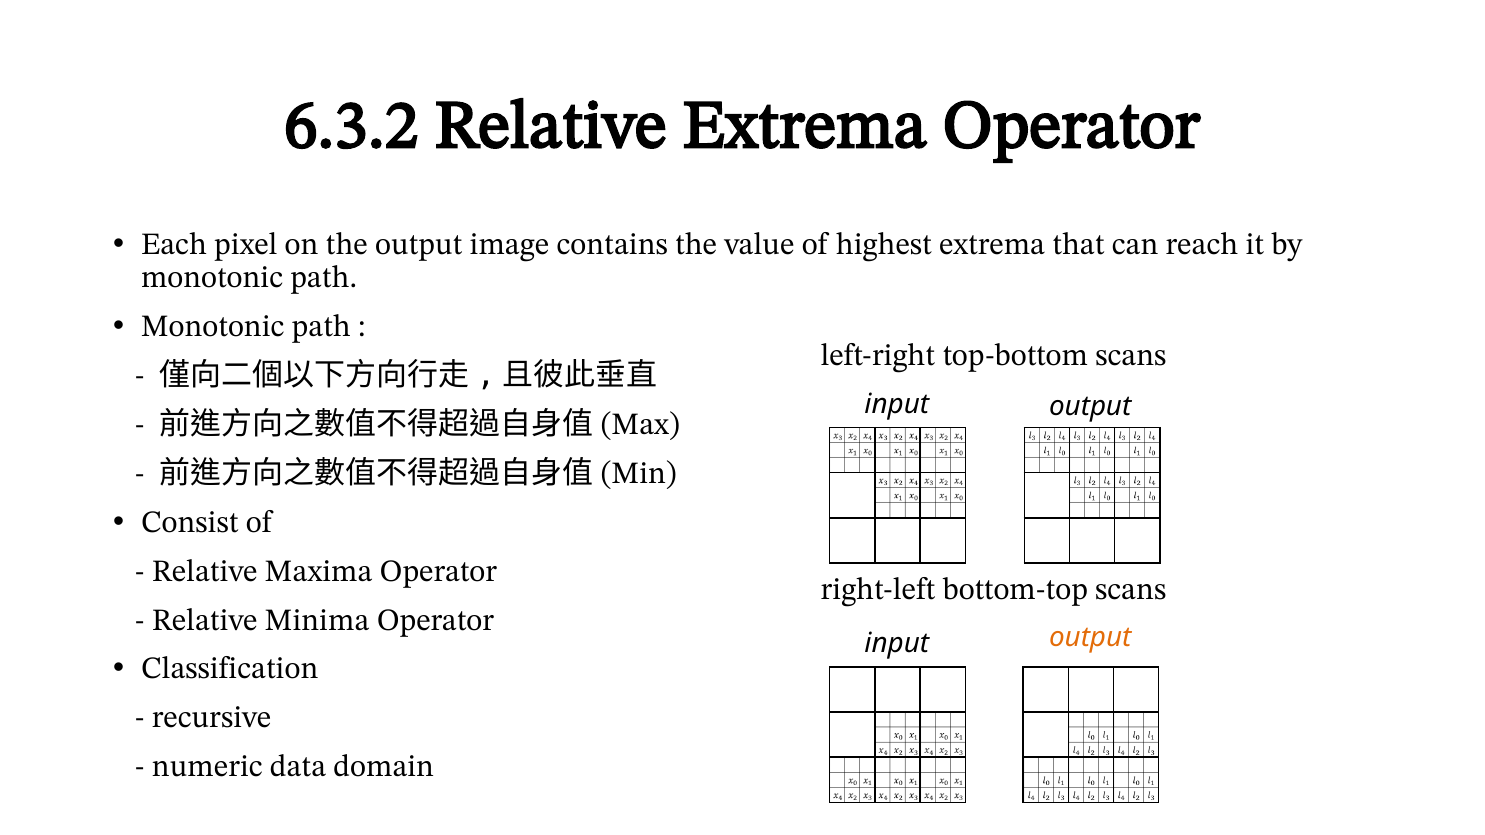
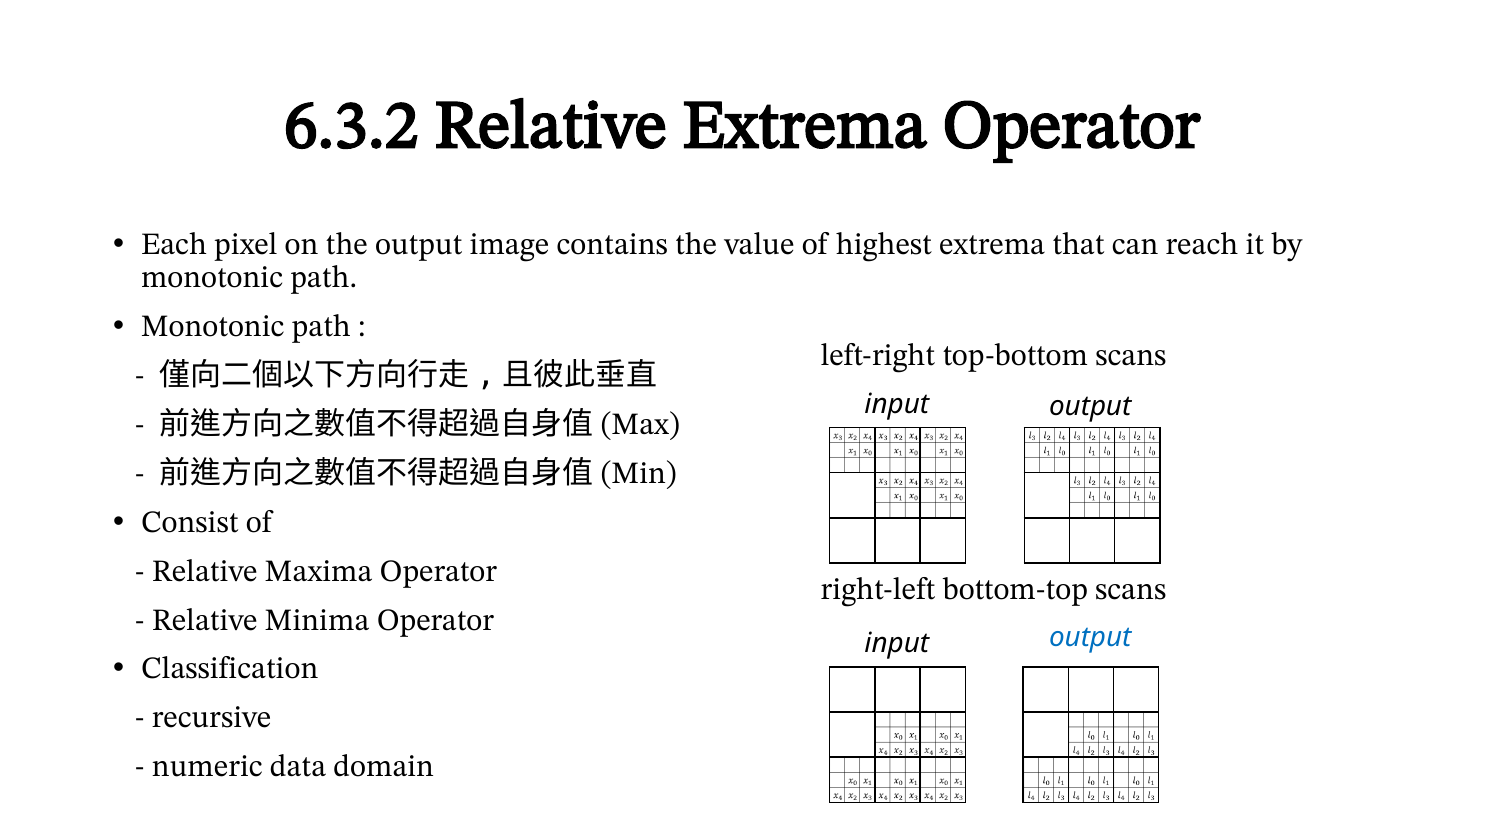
output colour: orange -> blue (1090, 638)
